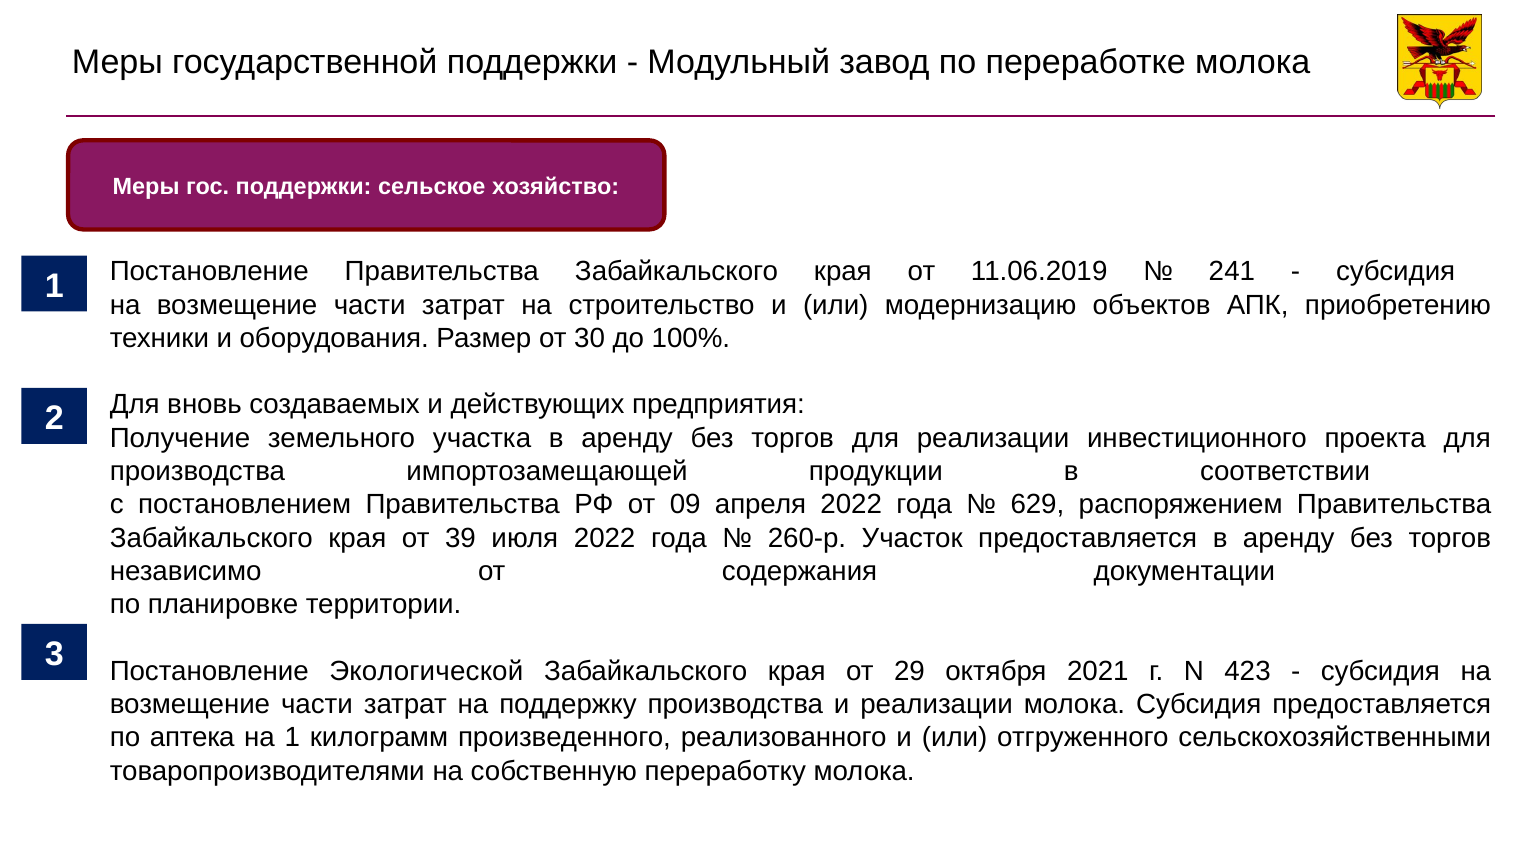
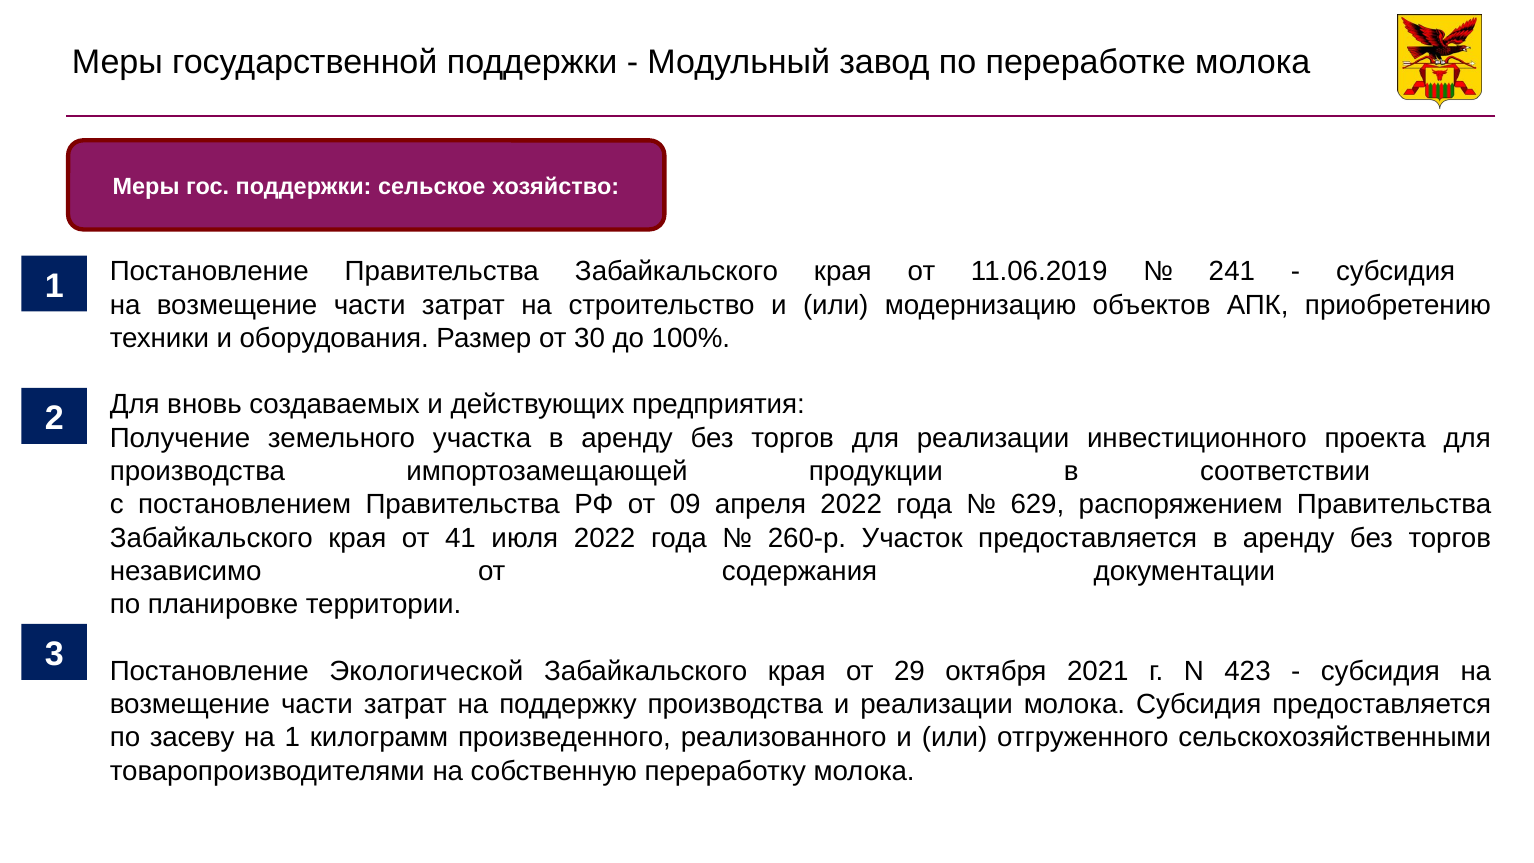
39: 39 -> 41 (460, 538)
аптека: аптека -> засеву (192, 738)
